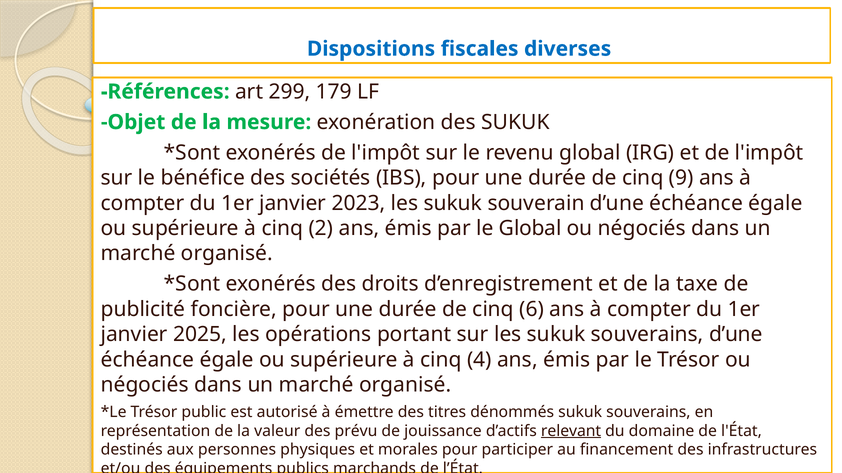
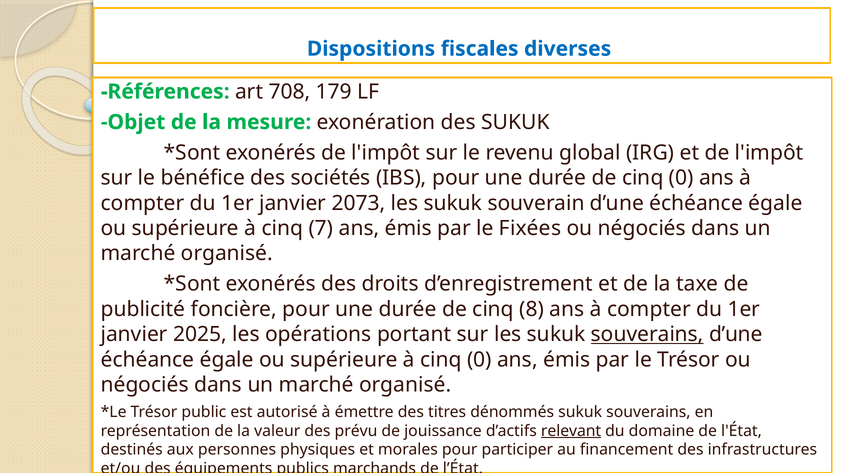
299: 299 -> 708 (290, 92)
de cinq 9: 9 -> 0 (681, 178)
2023: 2023 -> 2073 (358, 203)
2: 2 -> 7 (321, 229)
le Global: Global -> Fixées (530, 229)
6: 6 -> 8 (532, 310)
souverains underline: none -> present (647, 335)
à cinq 4: 4 -> 0 (479, 360)
